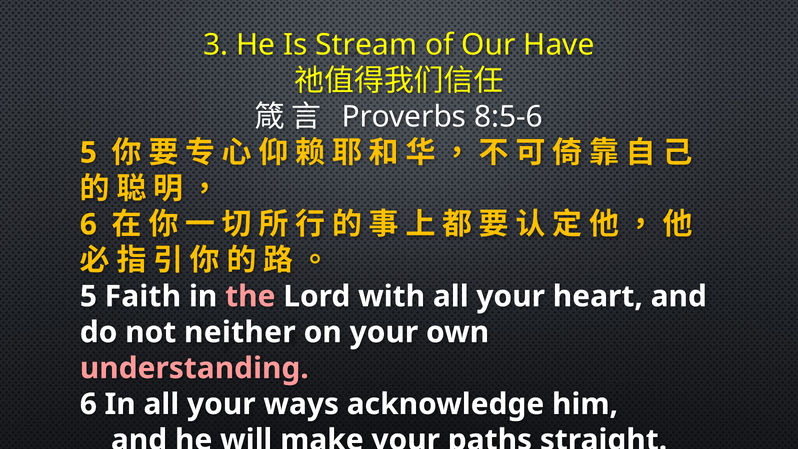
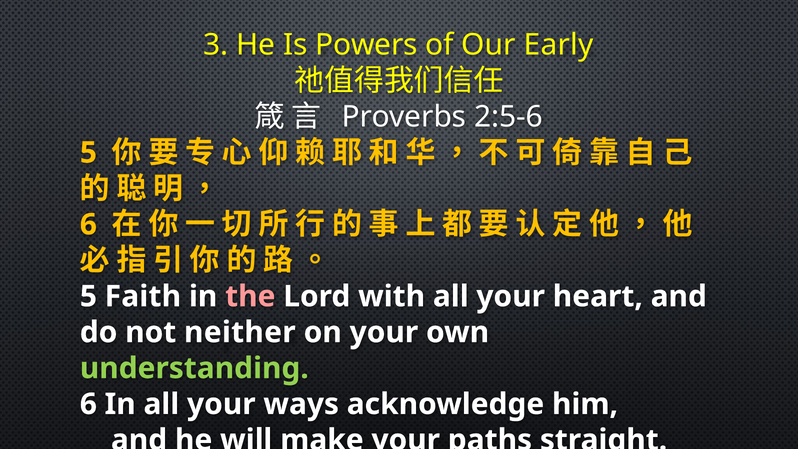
Stream: Stream -> Powers (366, 45)
Have: Have -> Early (559, 45)
8:5-6: 8:5-6 -> 2:5-6 (509, 117)
understanding colour: pink -> light green (194, 368)
